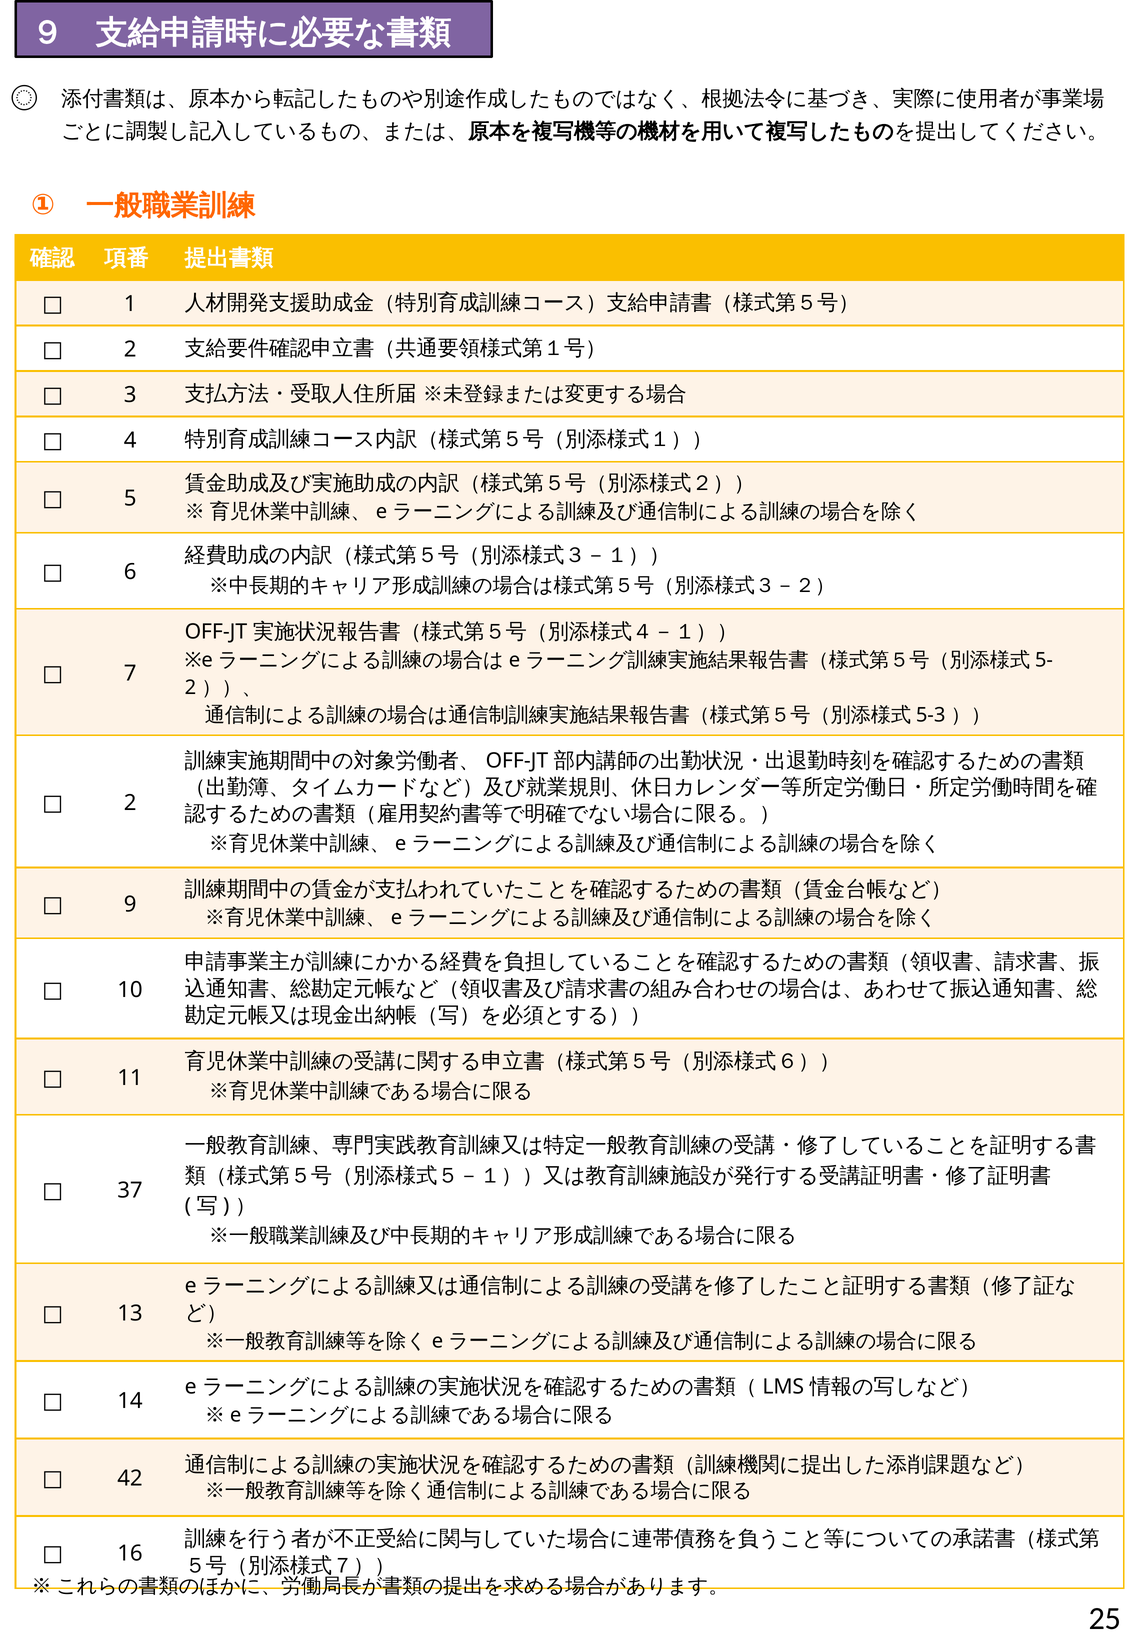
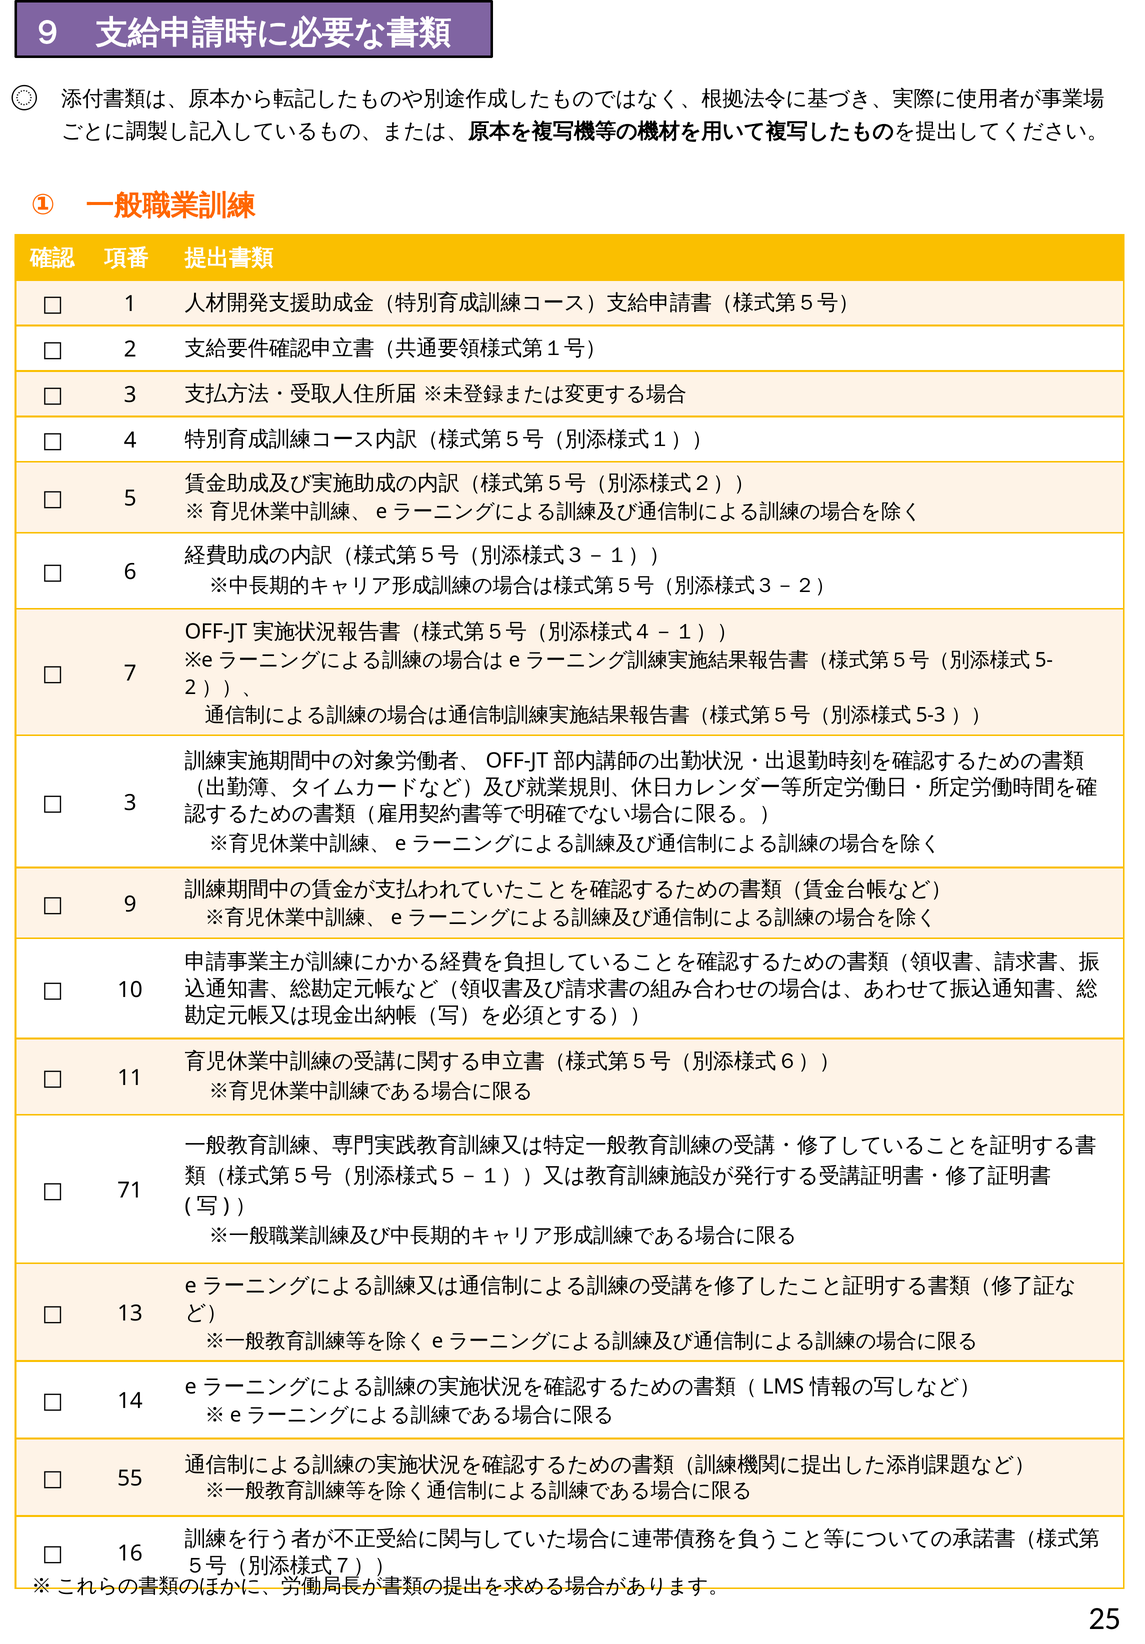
2: 2 -> 3 (130, 802)
37: 37 -> 71 (130, 1189)
42: 42 -> 55 (130, 1478)
